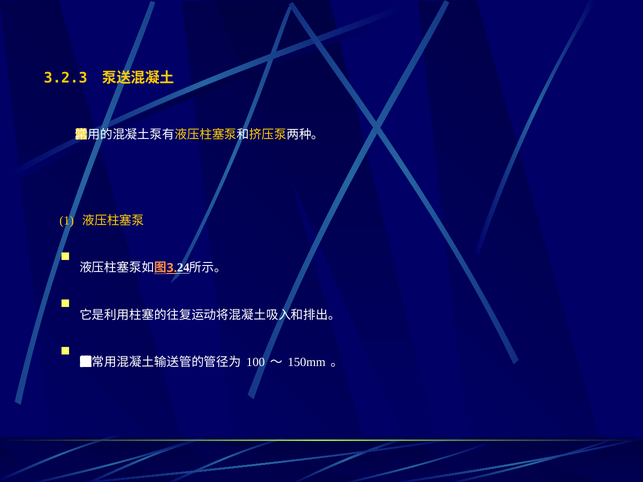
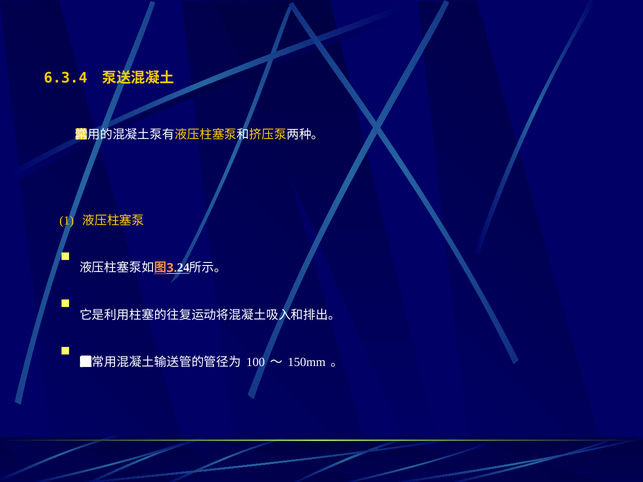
3.2.3: 3.2.3 -> 6.3.4 (66, 78)
